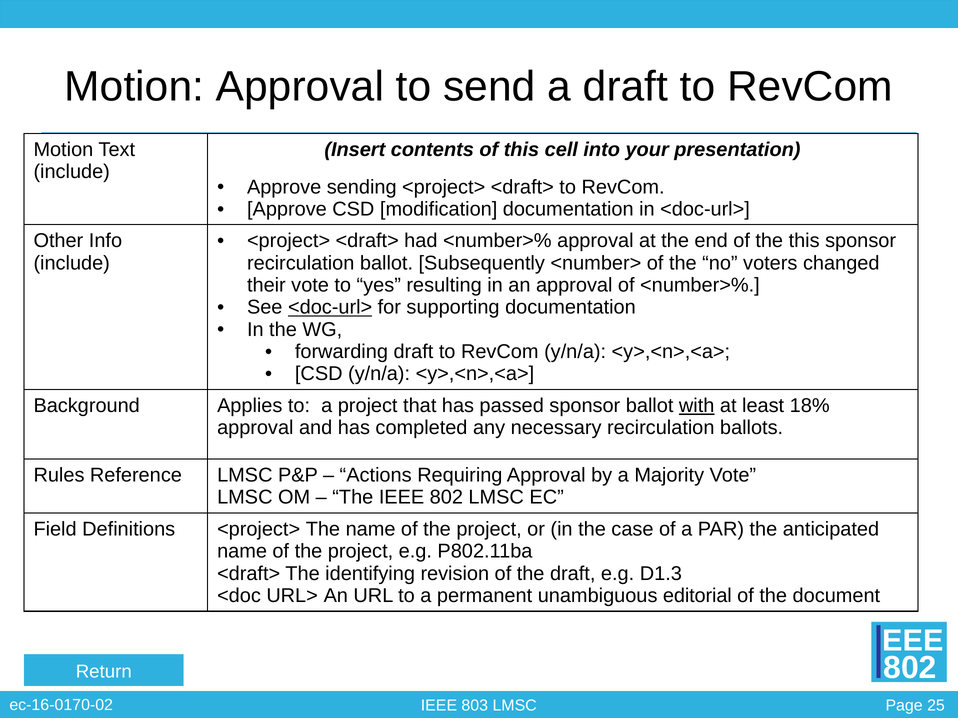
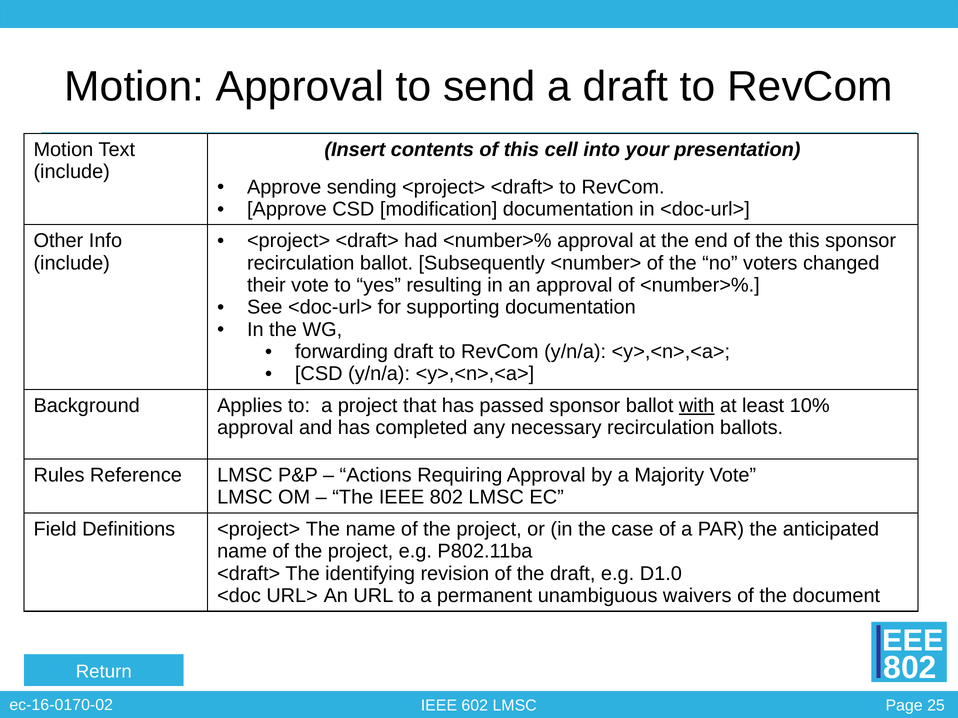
<doc-url> underline: present -> none (330, 308)
18%: 18% -> 10% (810, 406)
D1.3: D1.3 -> D1.0 (661, 574)
editorial: editorial -> waivers (697, 596)
803: 803 -> 602 (475, 706)
